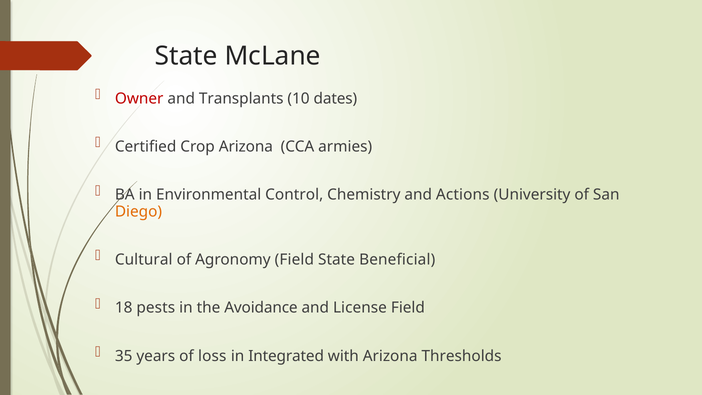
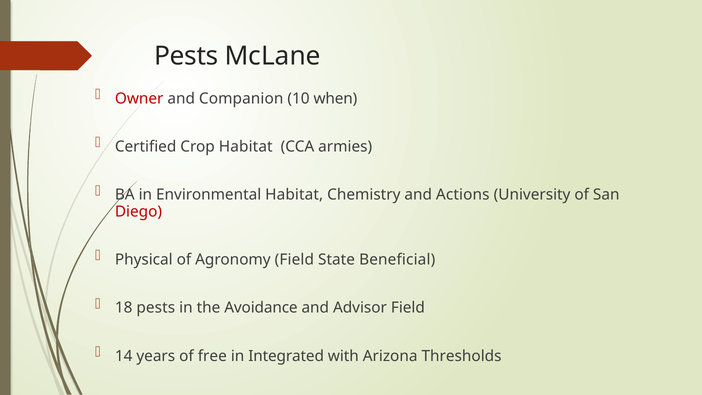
State: State -> Pests (186, 56)
Transplants: Transplants -> Companion (241, 99)
dates: dates -> when (335, 99)
Crop Arizona: Arizona -> Habitat (246, 147)
Environmental Control: Control -> Habitat (294, 195)
Diego colour: orange -> red (138, 211)
Cultural: Cultural -> Physical (144, 260)
License: License -> Advisor (360, 308)
35: 35 -> 14 (124, 356)
loss: loss -> free (212, 356)
